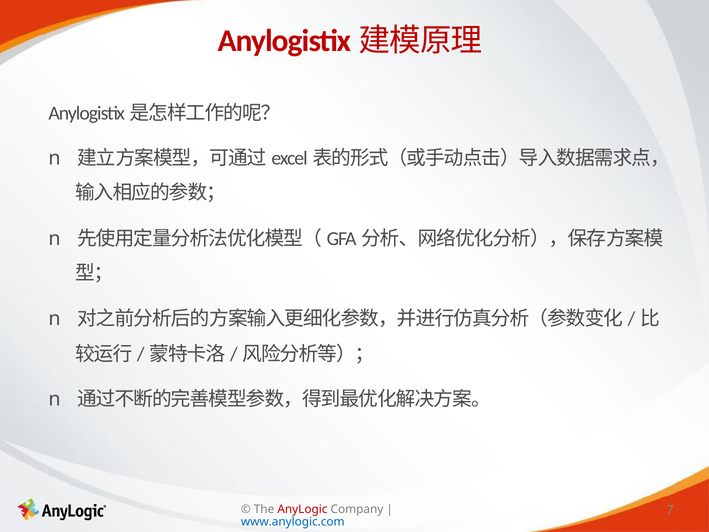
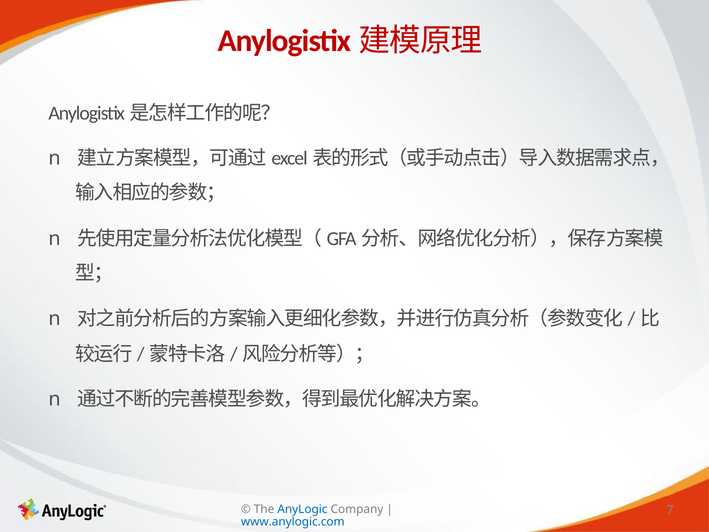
AnyLogic colour: red -> blue (302, 509)
